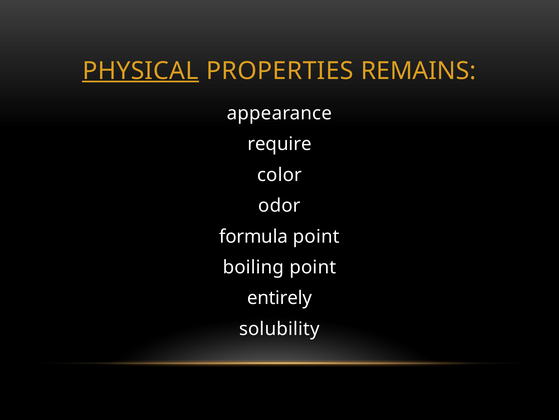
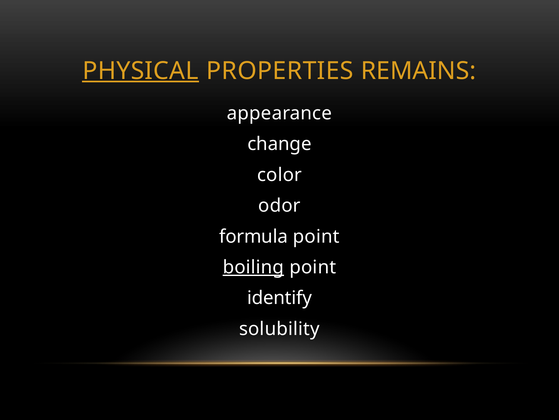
require: require -> change (279, 144)
boiling underline: none -> present (253, 267)
entirely: entirely -> identify (280, 298)
